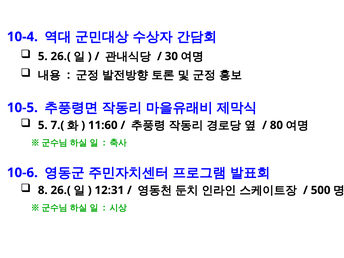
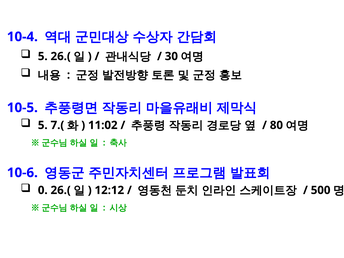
11:60: 11:60 -> 11:02 (103, 125)
8: 8 -> 0 (43, 190)
12:31: 12:31 -> 12:12 (109, 190)
